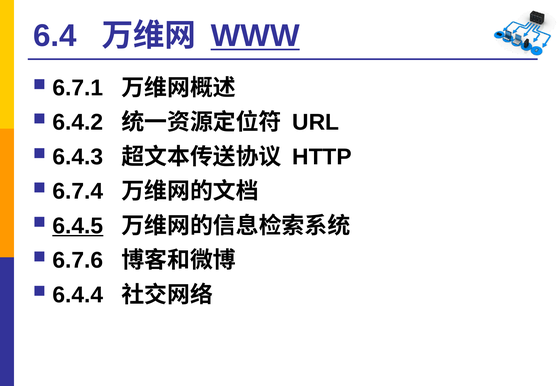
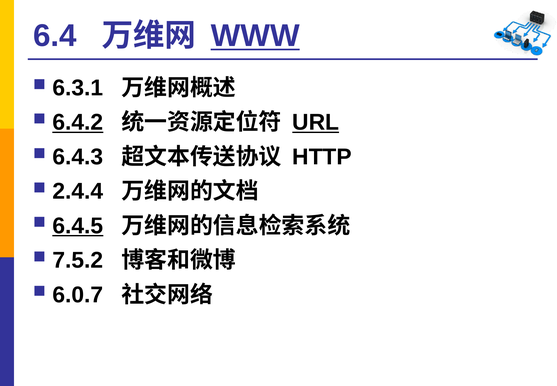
6.7.1: 6.7.1 -> 6.3.1 (78, 88)
6.4.2 underline: none -> present (78, 122)
URL underline: none -> present (316, 122)
6.7.4: 6.7.4 -> 2.4.4 (78, 191)
6.7.6: 6.7.6 -> 7.5.2 (78, 260)
6.4.4: 6.4.4 -> 6.0.7 (78, 295)
